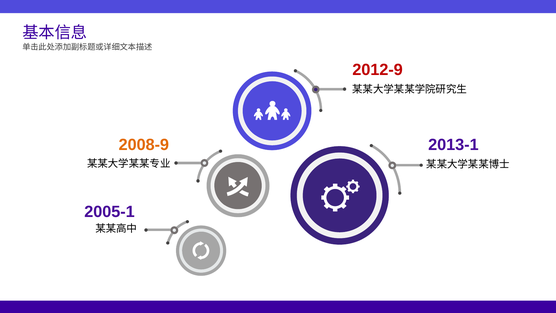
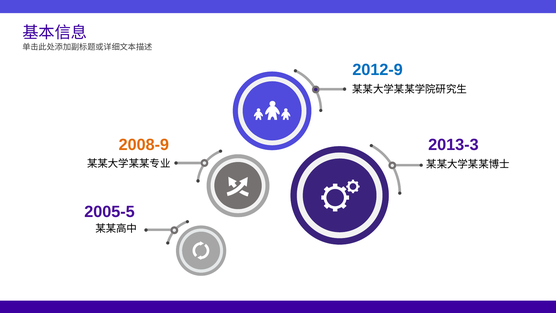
2012-9 colour: red -> blue (378, 70)
2013-1: 2013-1 -> 2013-3 (453, 145)
2005-1: 2005-1 -> 2005-5 (110, 212)
